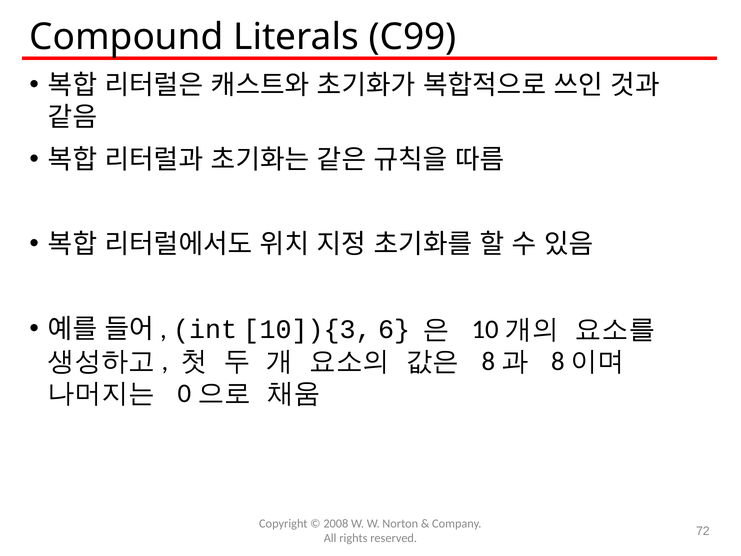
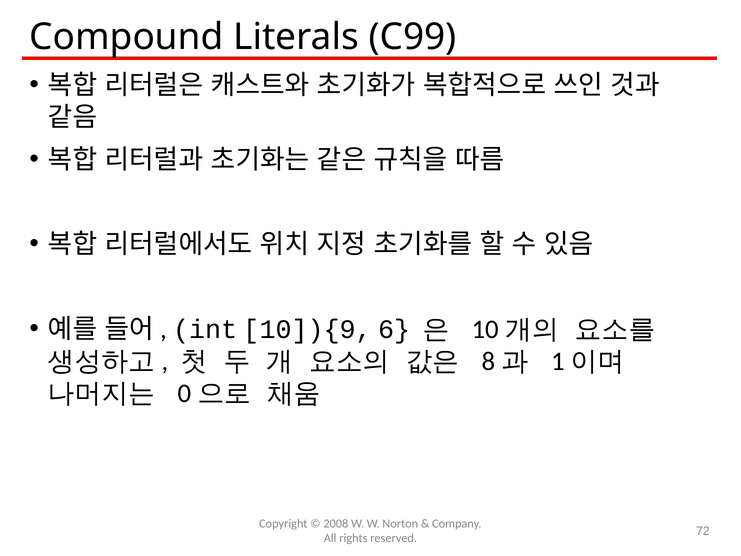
10]){3: 10]){3 -> 10]){9 (308, 329)
8: 8 -> 1 (558, 361)
